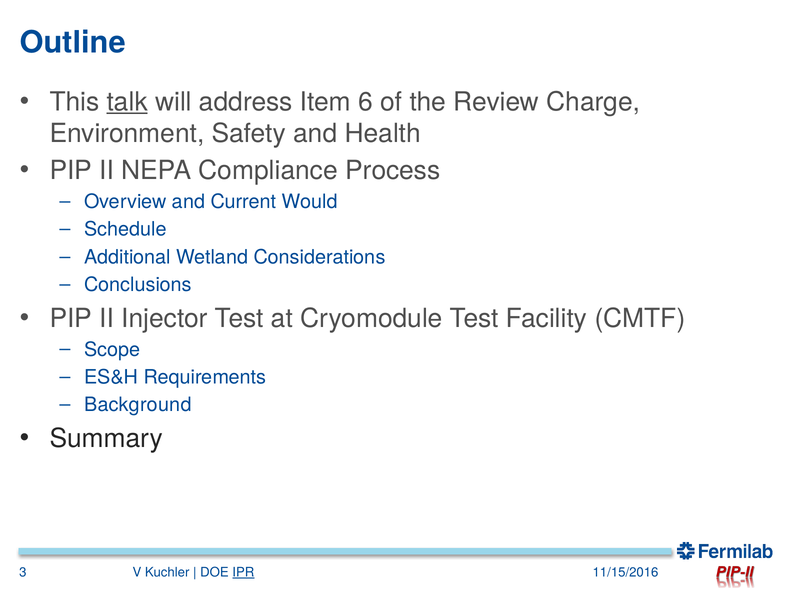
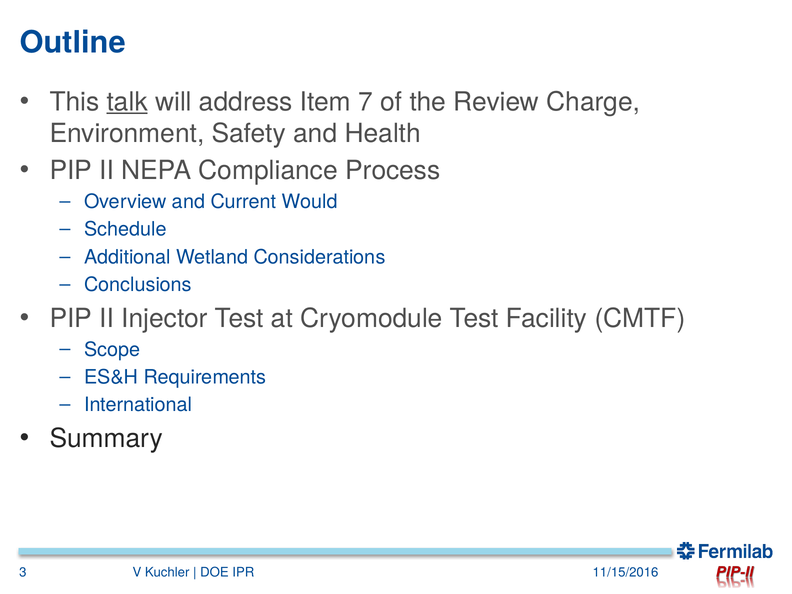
6: 6 -> 7 (365, 102)
Background: Background -> International (138, 405)
IPR underline: present -> none (243, 572)
